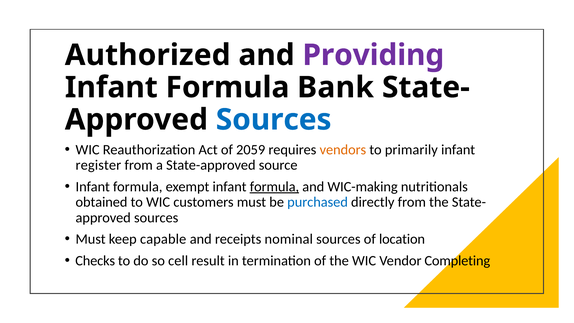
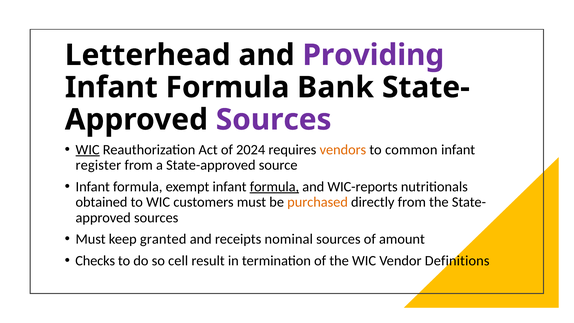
Authorized: Authorized -> Letterhead (148, 55)
Sources colour: blue -> purple (274, 120)
WIC underline: none -> present (88, 150)
2059: 2059 -> 2024 (251, 150)
primarily: primarily -> common (411, 150)
WIC-making: WIC-making -> WIC-reports (363, 187)
purchased colour: blue -> orange (318, 202)
capable: capable -> granted (163, 239)
location: location -> amount (402, 239)
Completing: Completing -> Definitions (457, 261)
